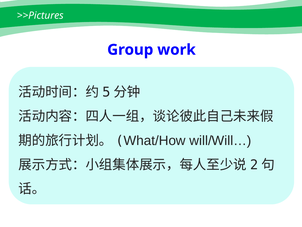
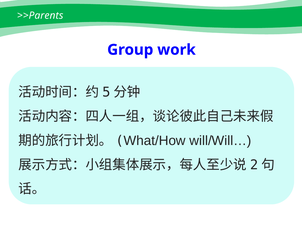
>>Pictures: >>Pictures -> >>Parents (40, 15)
